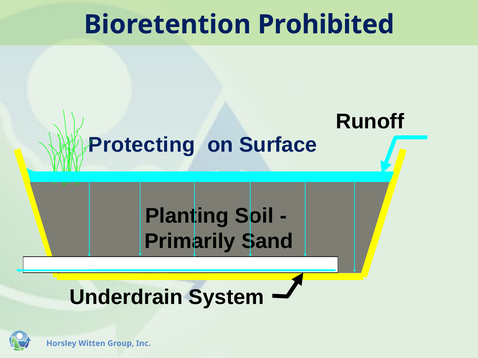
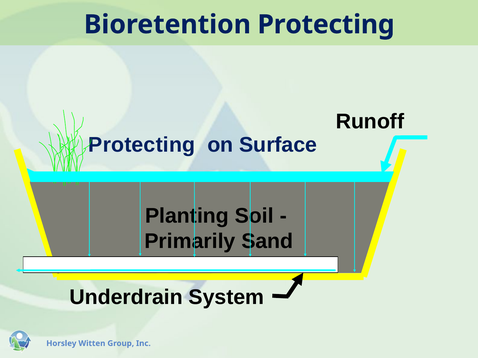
Bioretention Prohibited: Prohibited -> Protecting (326, 25)
